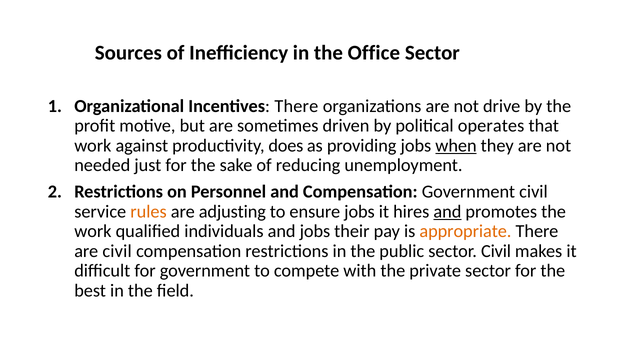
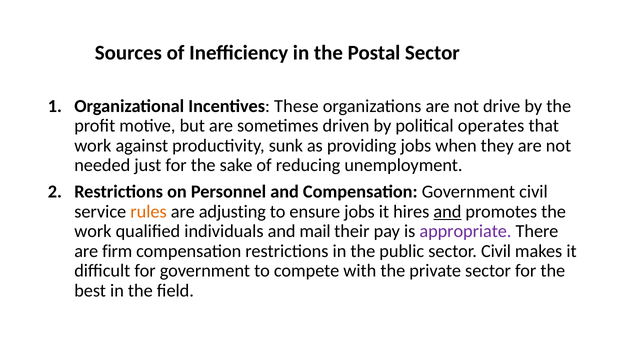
Office: Office -> Postal (374, 53)
Incentives There: There -> These (296, 106)
does: does -> sunk (286, 146)
when underline: present -> none (456, 146)
and jobs: jobs -> mail (315, 231)
appropriate colour: orange -> purple (465, 231)
are civil: civil -> firm (117, 251)
